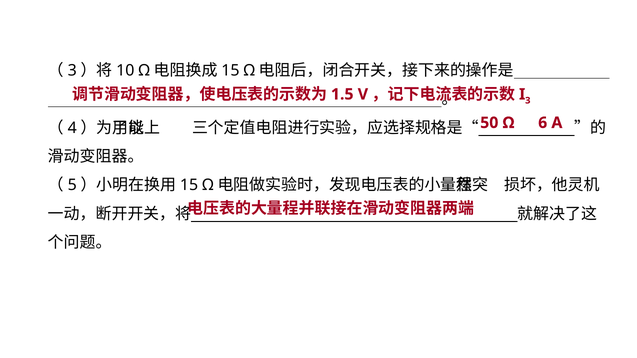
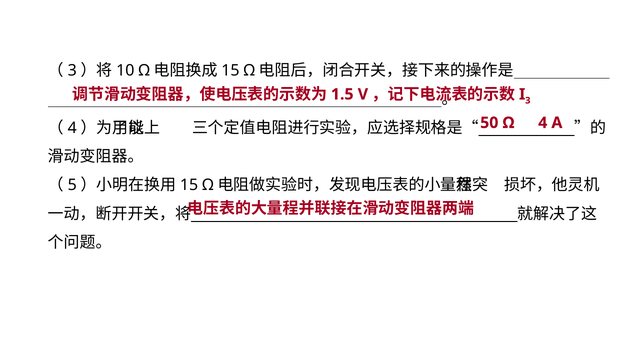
Ω 6: 6 -> 4 (543, 123)
